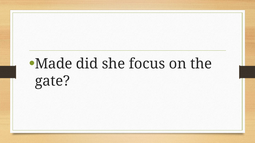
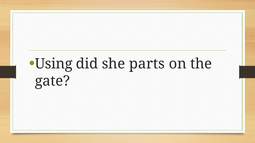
Made: Made -> Using (54, 64)
focus: focus -> parts (147, 64)
